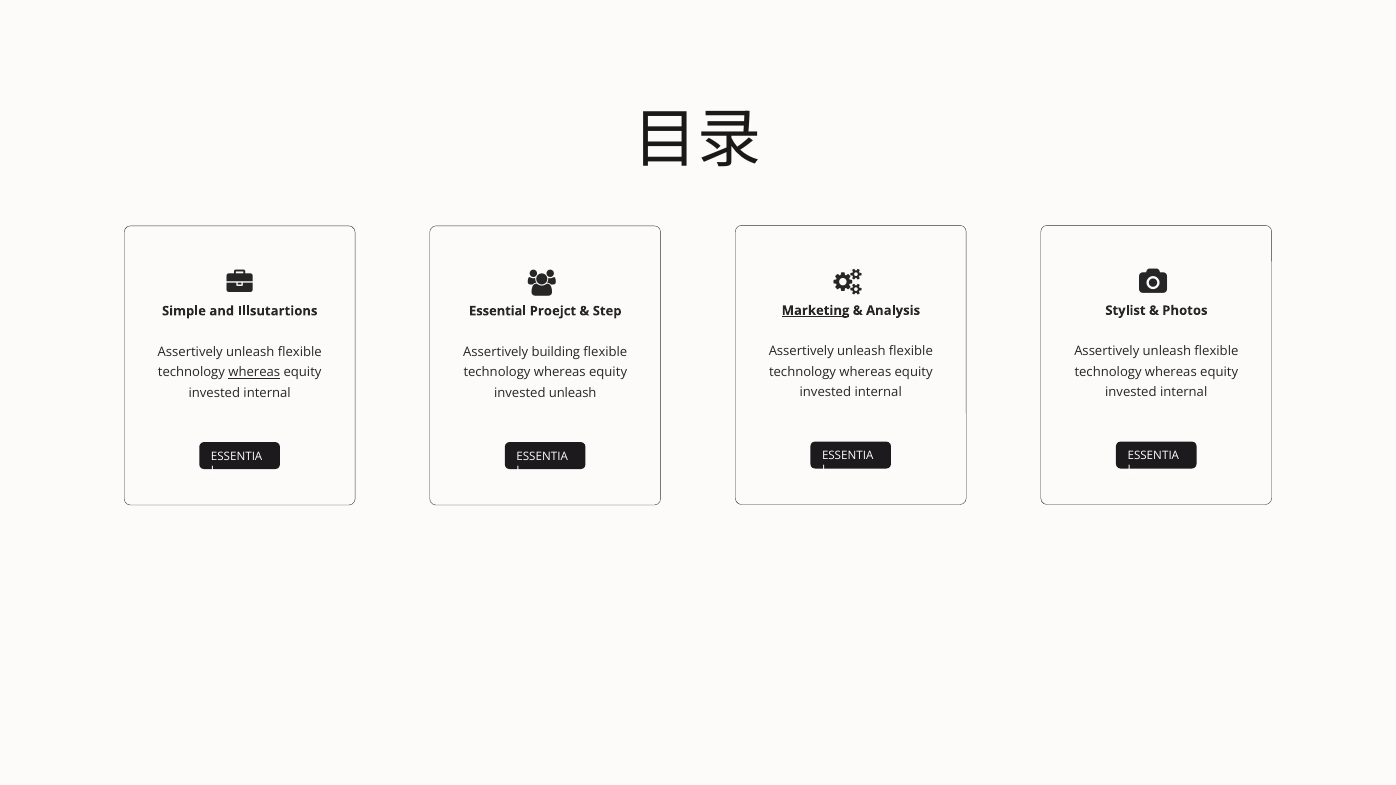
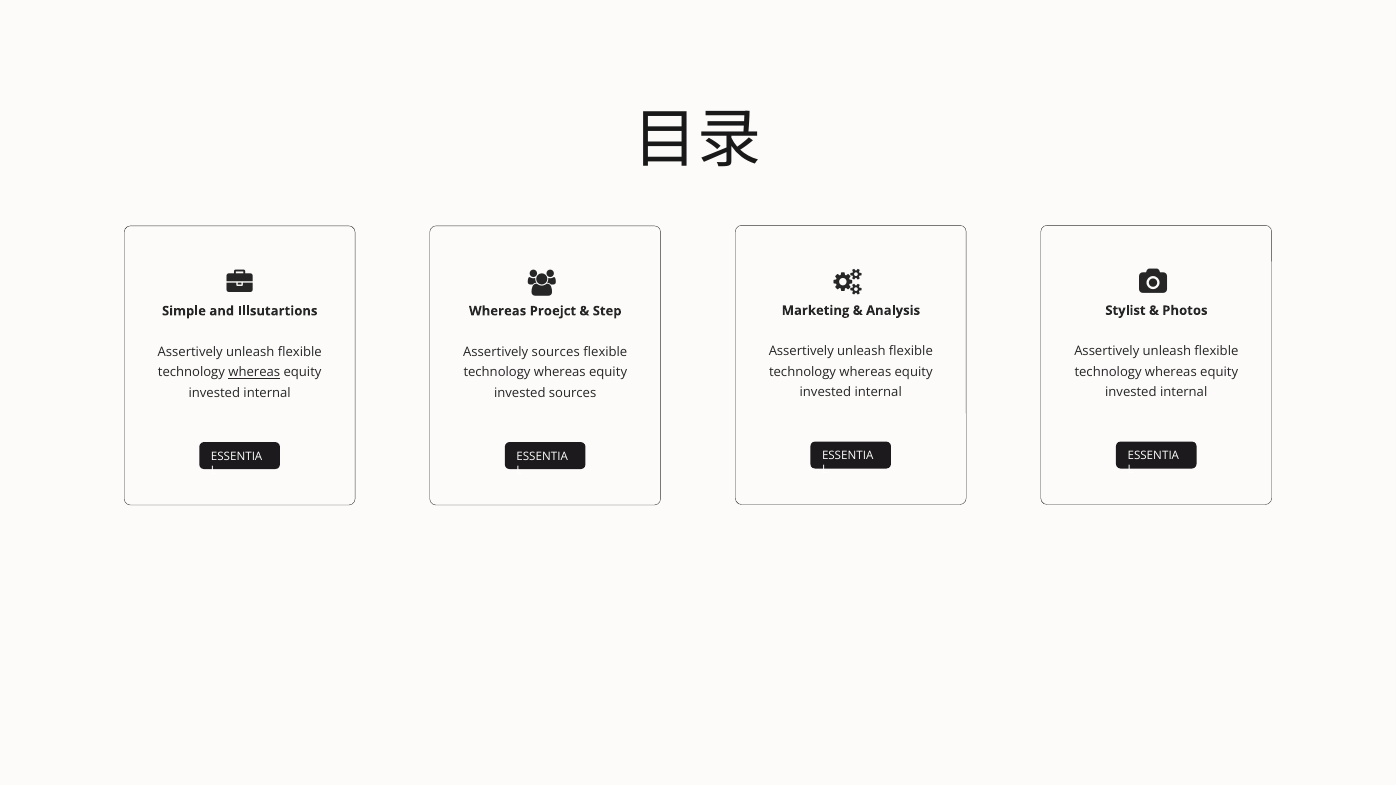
Marketing underline: present -> none (816, 311)
Essential: Essential -> Whereas (498, 311)
Assertively building: building -> sources (556, 352)
invested unleash: unleash -> sources (573, 393)
